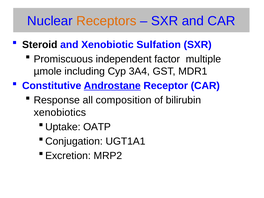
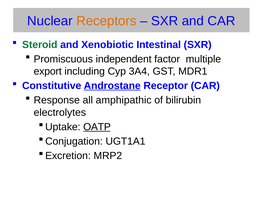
Steroid colour: black -> green (40, 45)
Sulfation: Sulfation -> Intestinal (159, 45)
µmole: µmole -> export (48, 71)
composition: composition -> amphipathic (124, 100)
xenobiotics: xenobiotics -> electrolytes (60, 112)
OATP underline: none -> present (97, 127)
